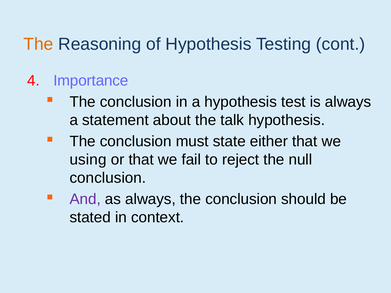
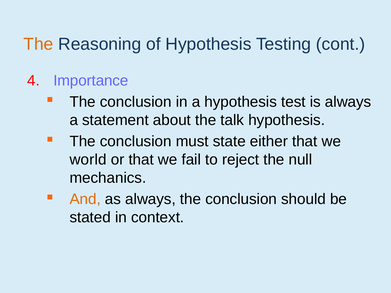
using: using -> world (88, 160)
conclusion: conclusion -> mechanics (108, 178)
And colour: purple -> orange (85, 199)
